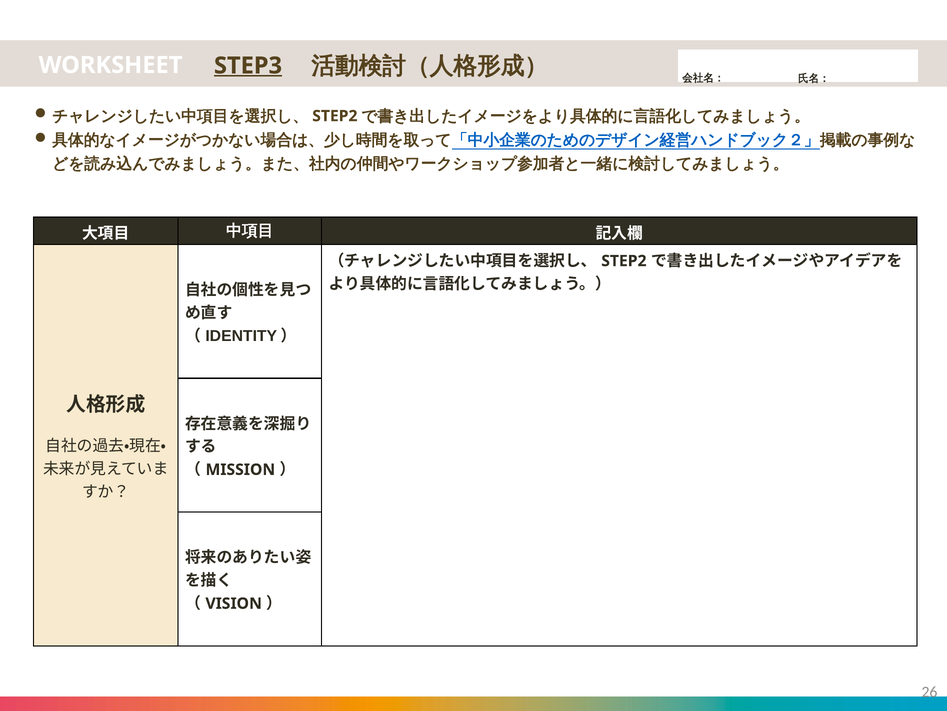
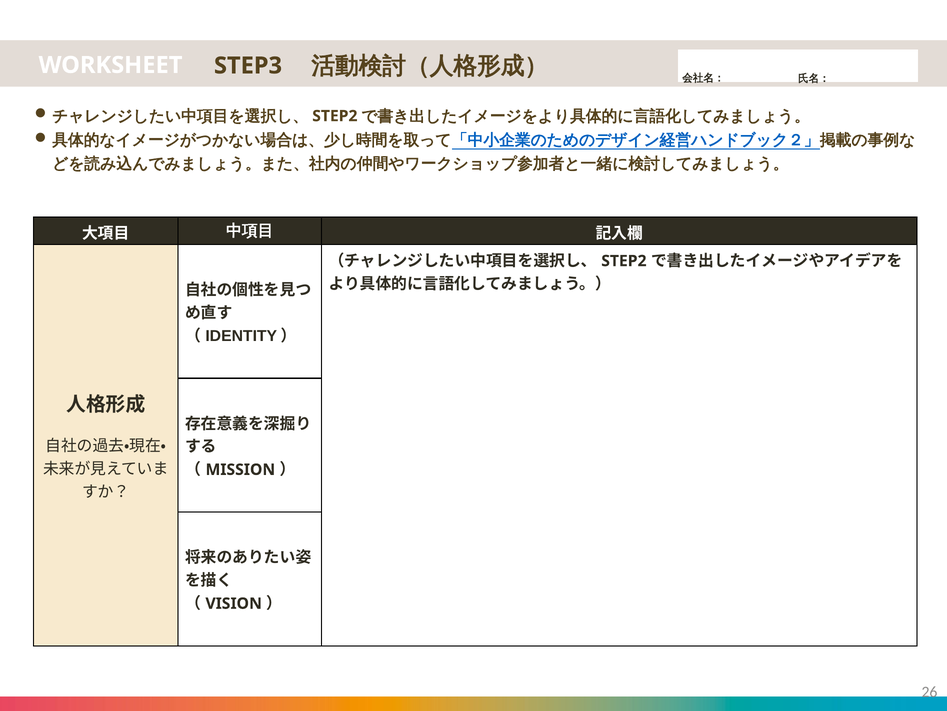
STEP3 underline: present -> none (248, 66)
